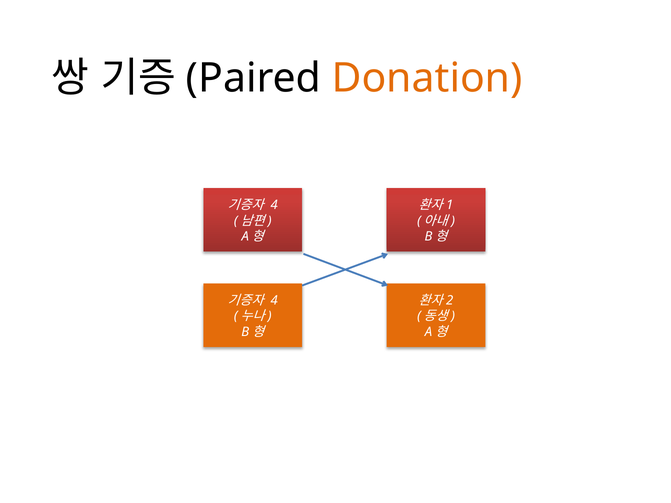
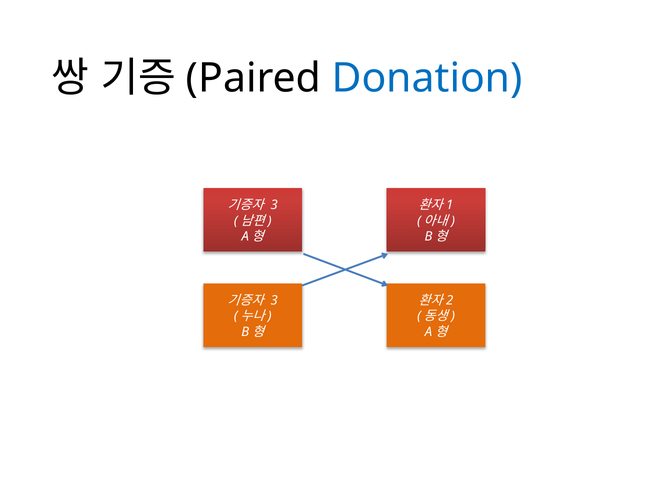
Donation colour: orange -> blue (427, 78)
4: 4 -> 3 (274, 205)
4: 4 -> 3 (274, 301)
